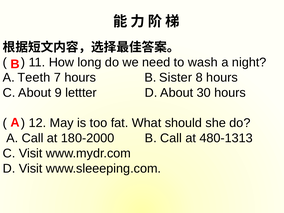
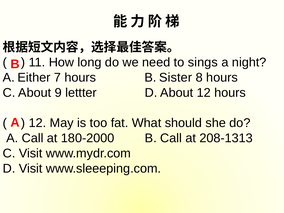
wash: wash -> sings (203, 62)
Teeth: Teeth -> Either (34, 78)
About 30: 30 -> 12 (204, 93)
480-1313: 480-1313 -> 208-1313 (226, 138)
